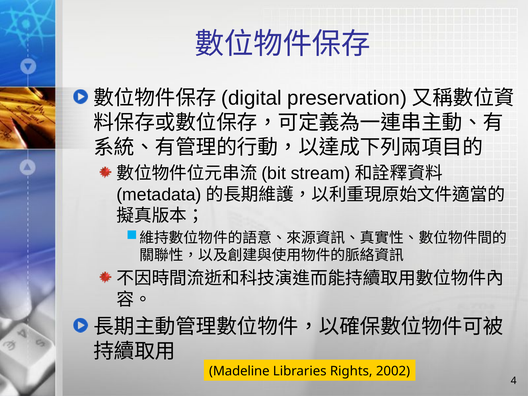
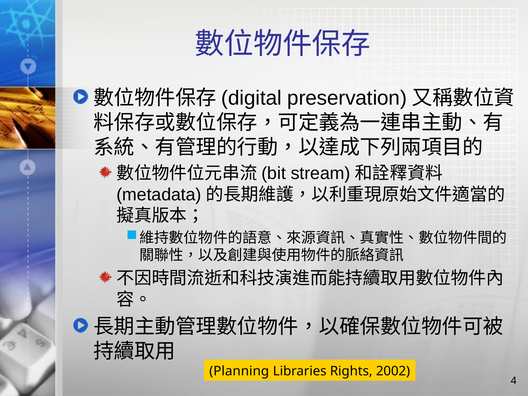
Madeline: Madeline -> Planning (239, 371)
